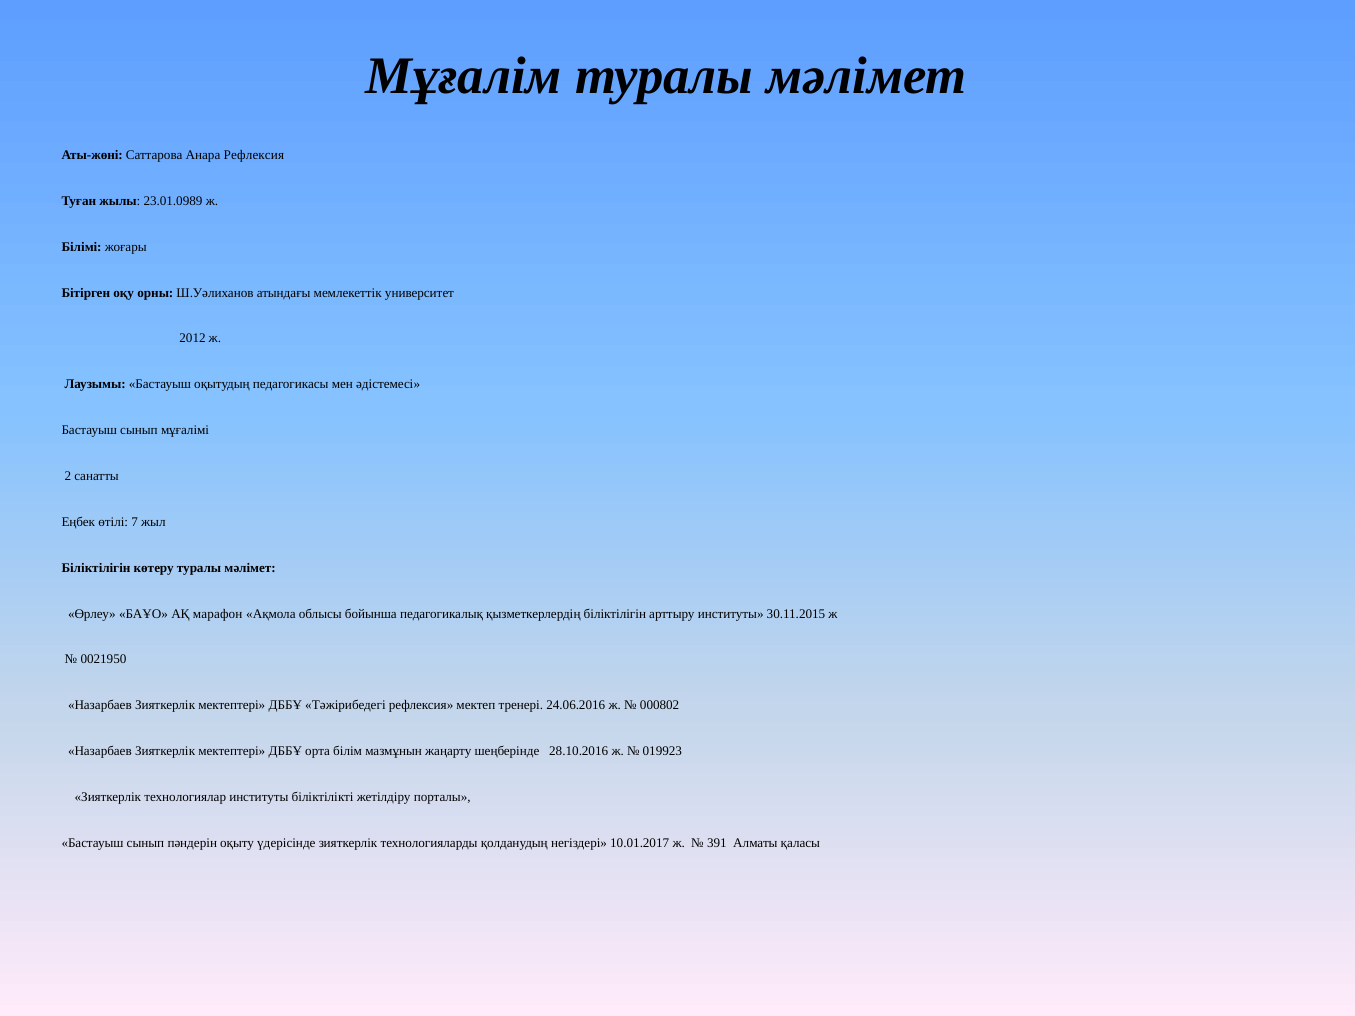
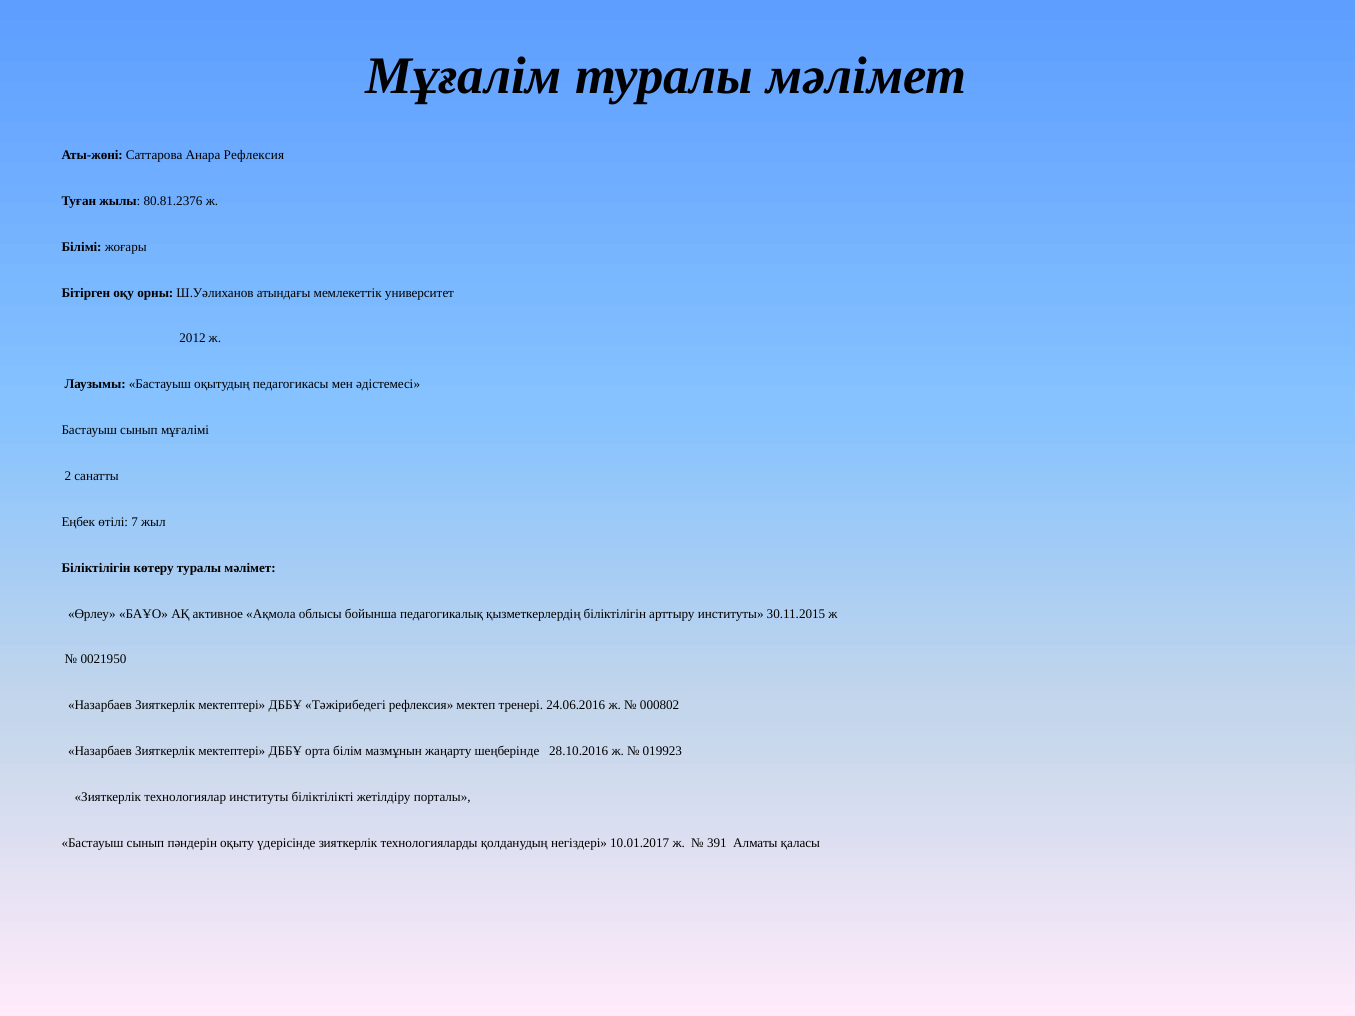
23.01.0989: 23.01.0989 -> 80.81.2376 (173, 201)
марафон: марафон -> активное (218, 614)
